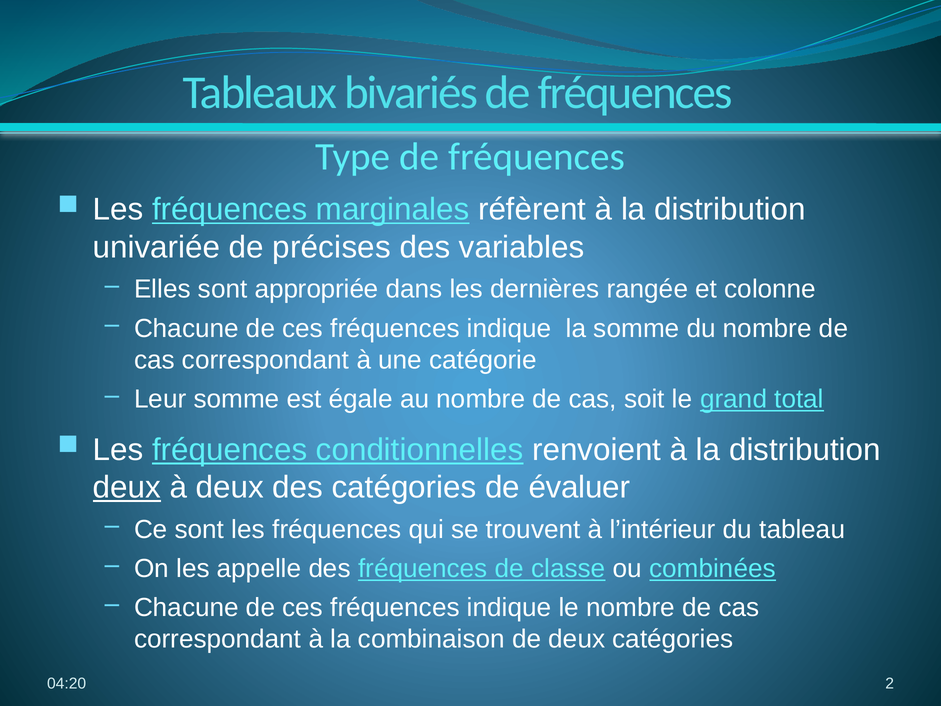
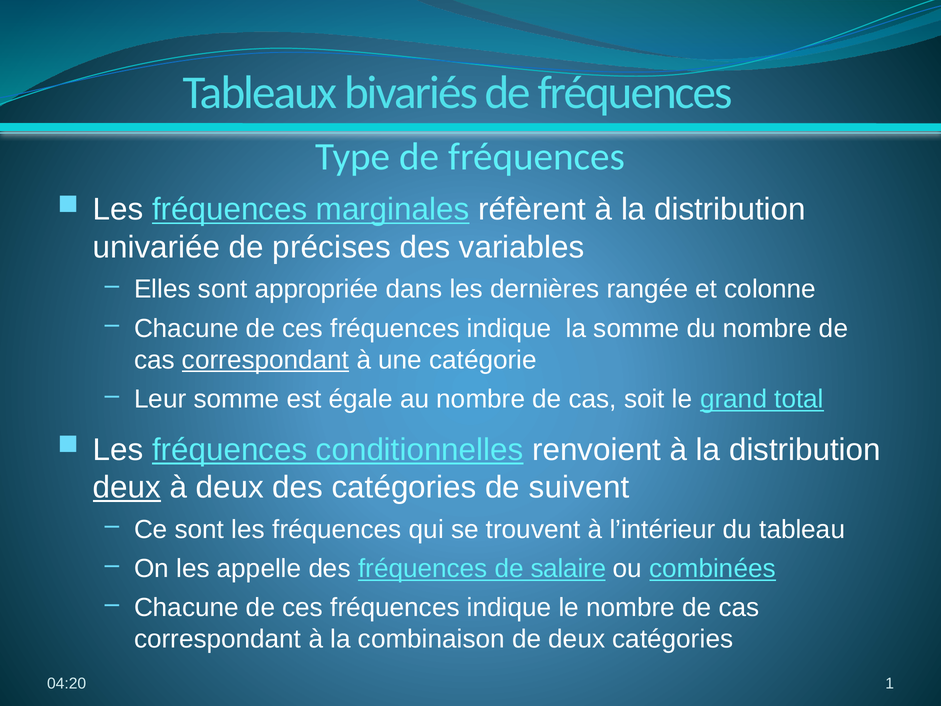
correspondant underline: none -> present (266, 360)
évaluer: évaluer -> suivent (579, 487)
classe: classe -> salaire (568, 568)
2: 2 -> 1 (890, 683)
